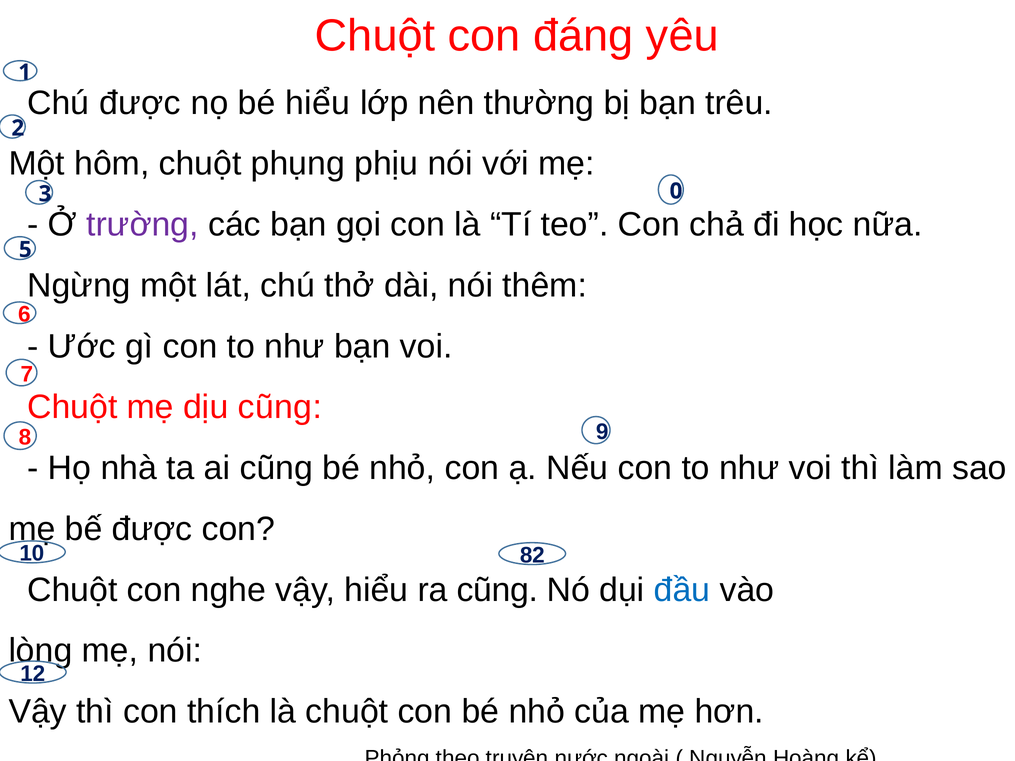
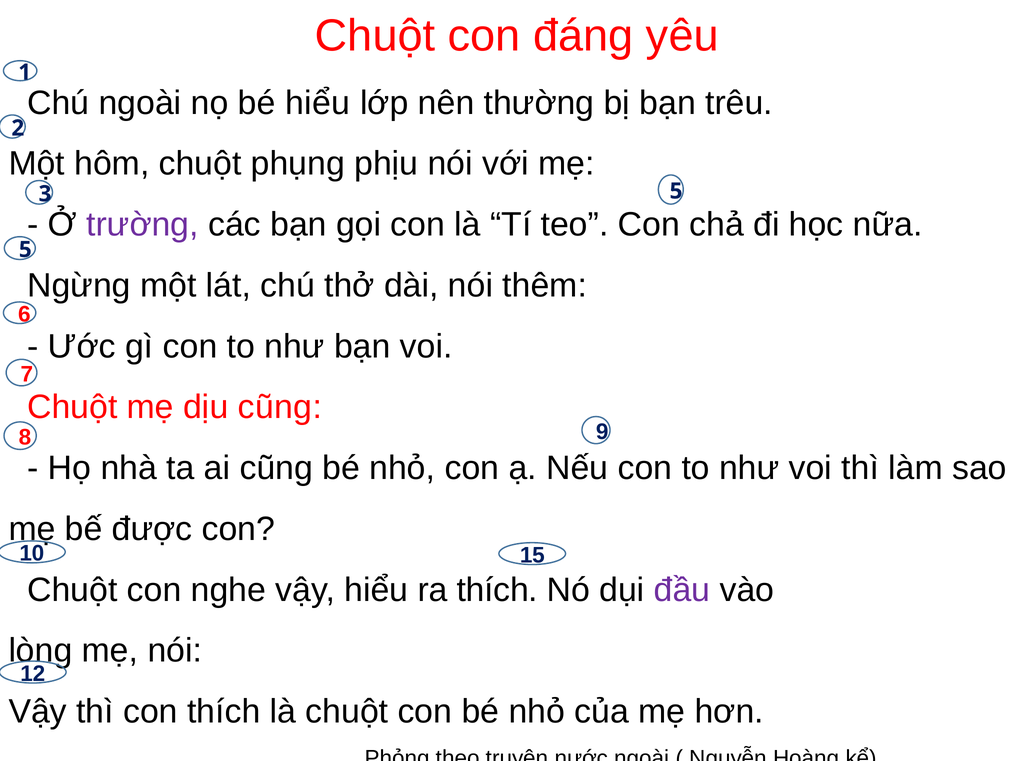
Chú được: được -> ngoài (140, 103)
3 0: 0 -> 5 (676, 191)
82: 82 -> 15 (532, 555)
ra cũng: cũng -> thích (497, 590)
đầu colour: blue -> purple (682, 590)
